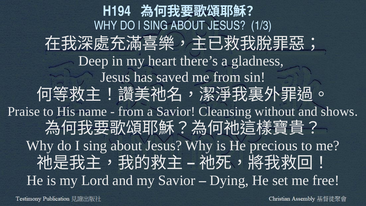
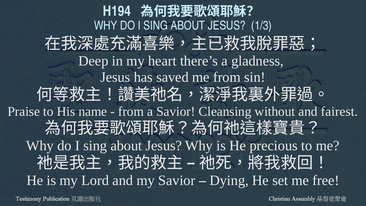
shows: shows -> fairest (339, 111)
